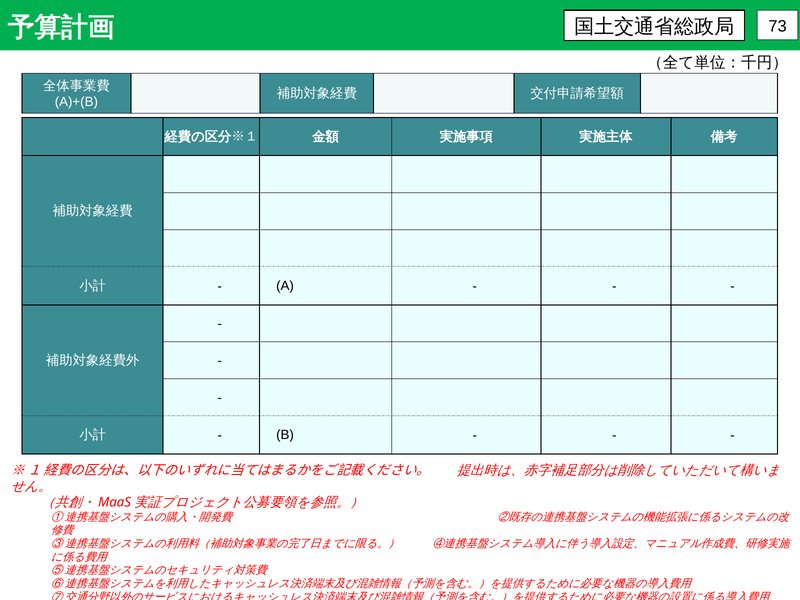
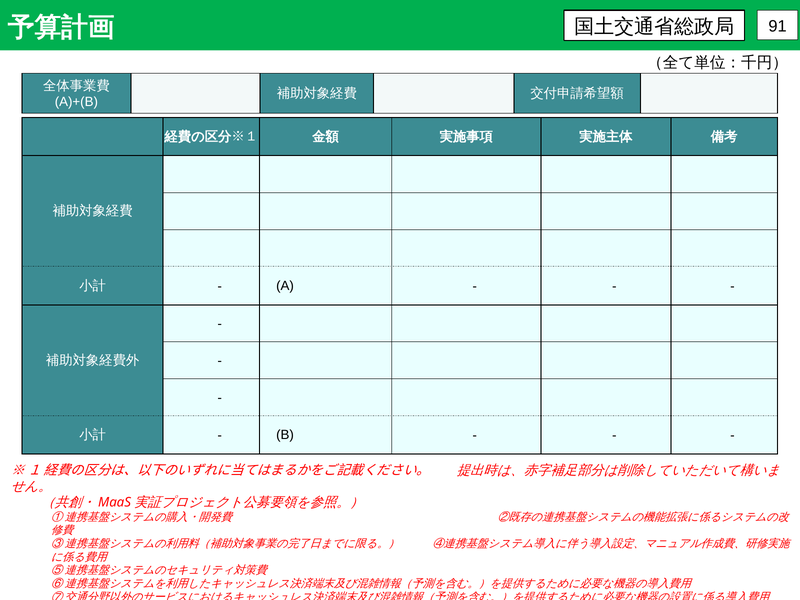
73: 73 -> 91 (778, 26)
